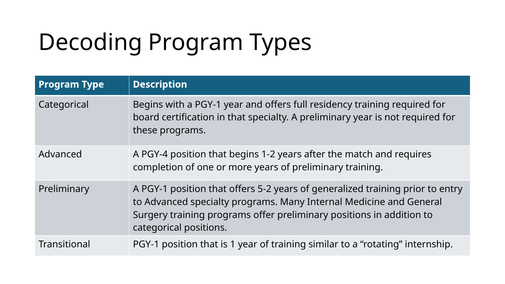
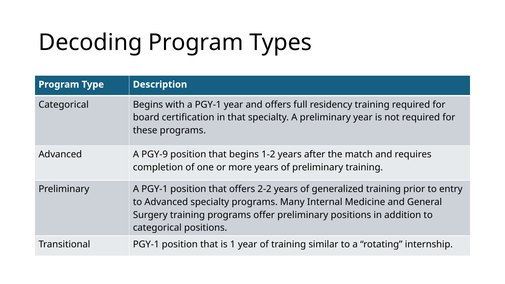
PGY-4: PGY-4 -> PGY-9 (155, 154)
5-2: 5-2 -> 2-2 (265, 189)
